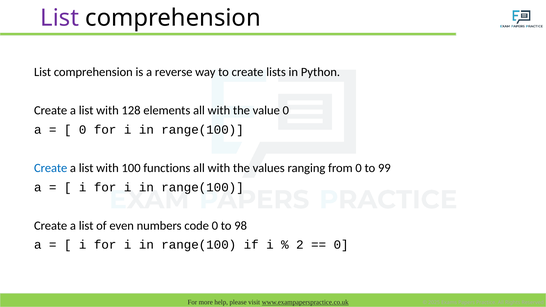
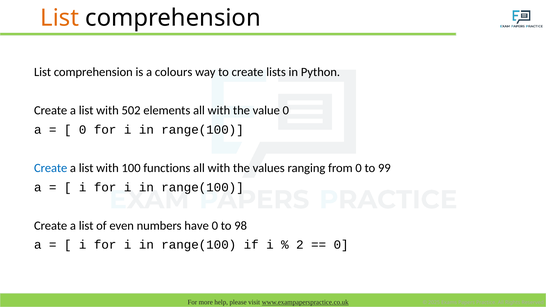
List colour: purple -> orange (60, 18)
reverse: reverse -> colours (174, 72)
128: 128 -> 502 (131, 111)
code: code -> have (197, 226)
